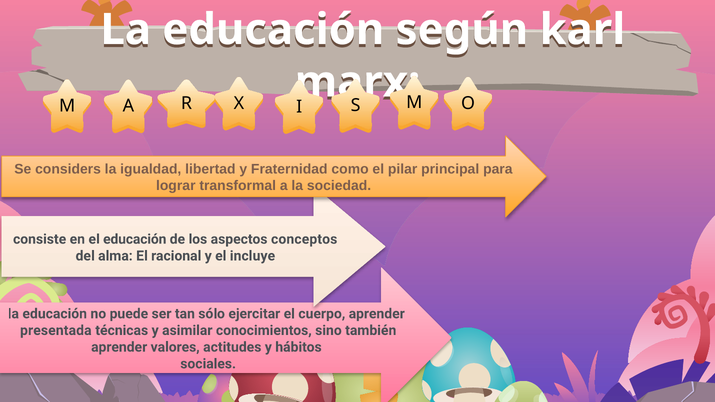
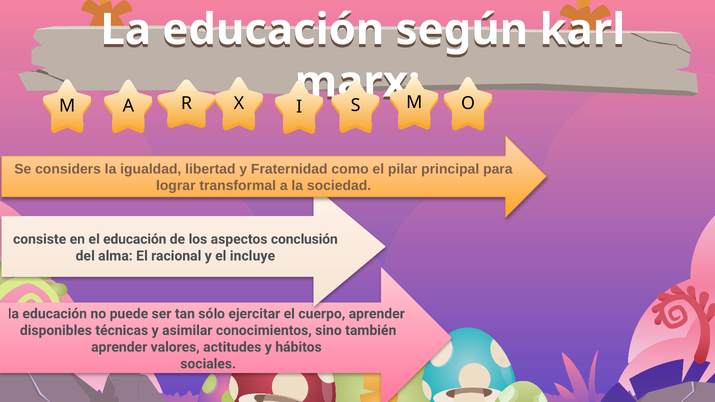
conceptos: conceptos -> conclusión (304, 239)
presentada: presentada -> disponibles (56, 331)
